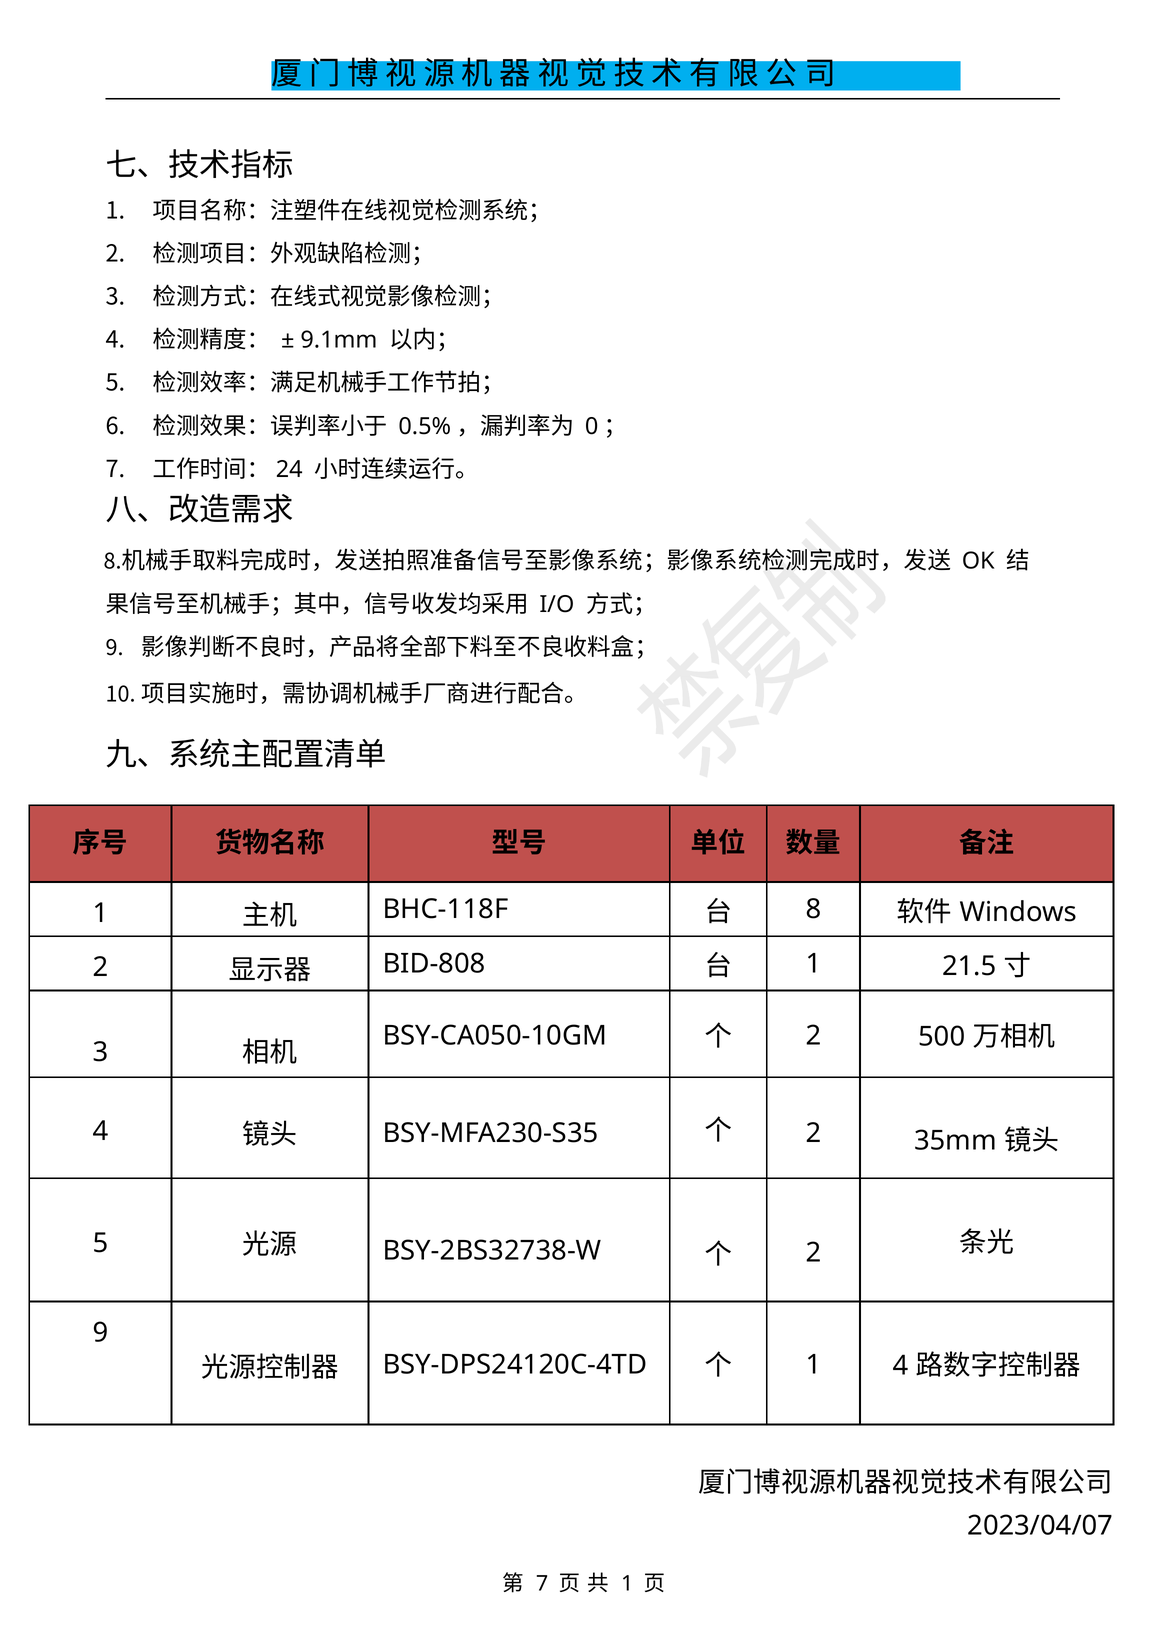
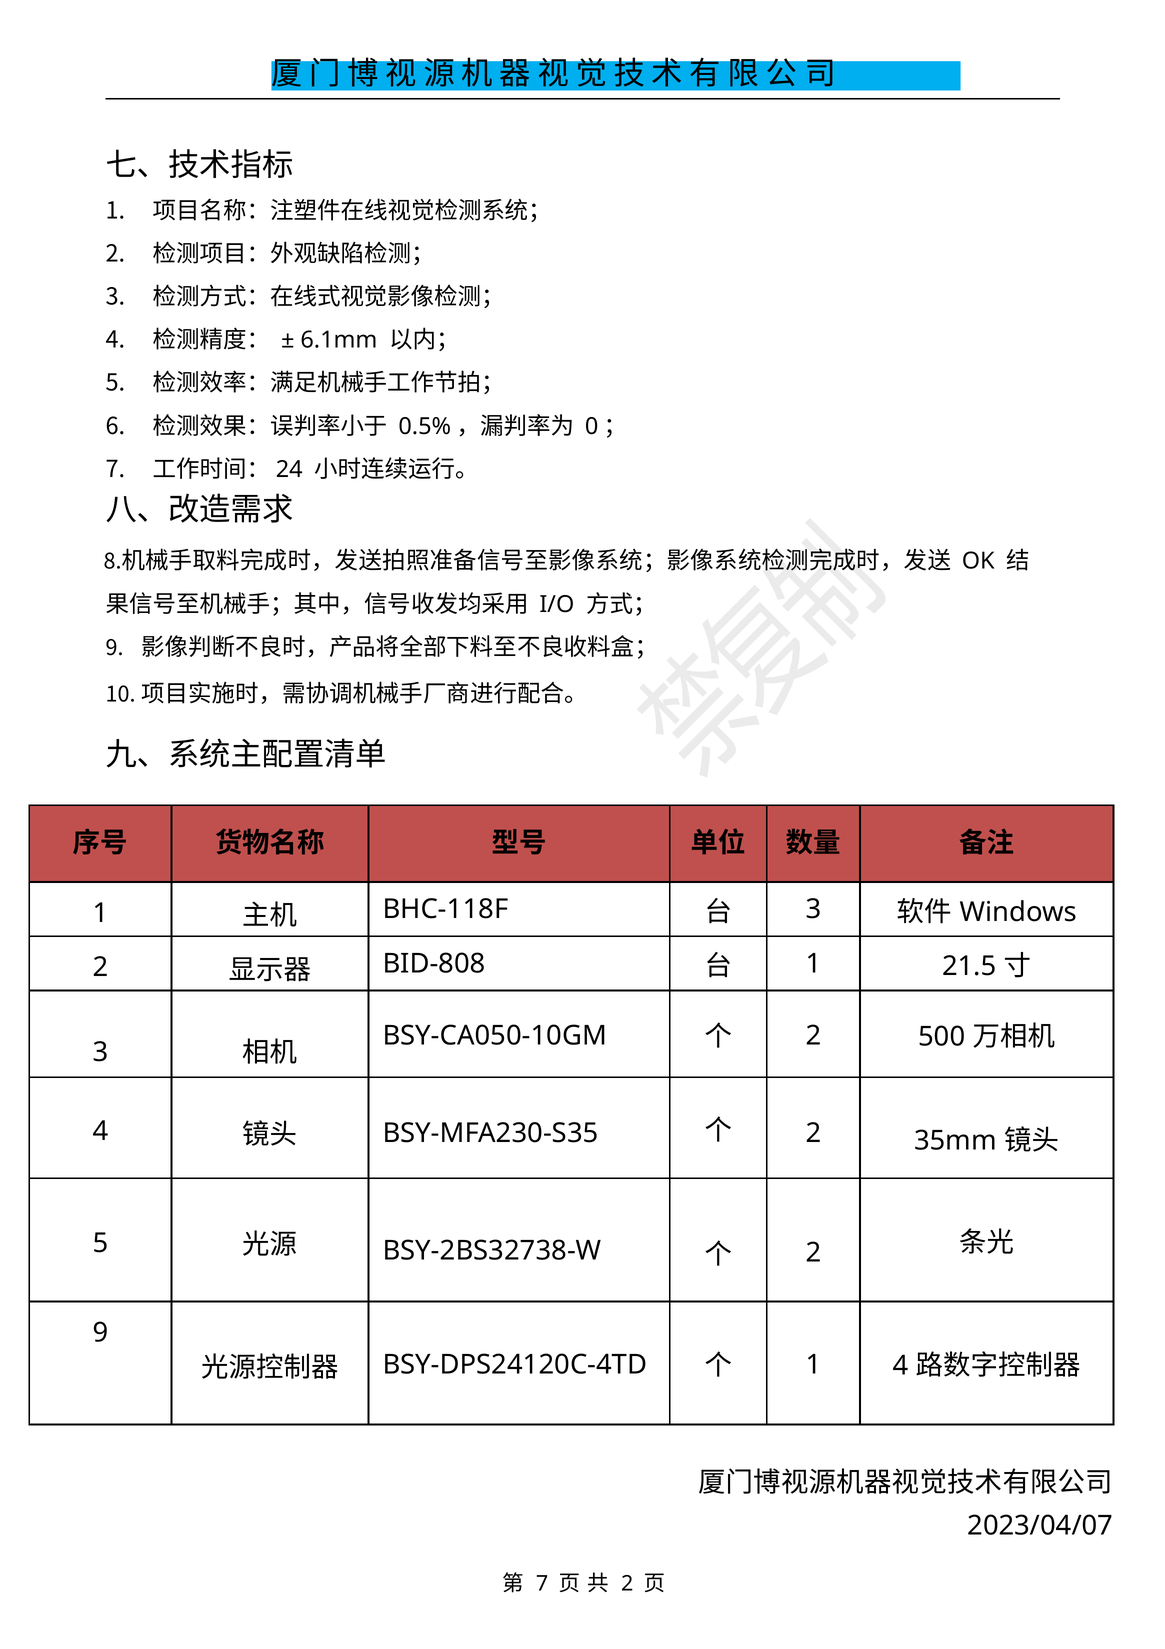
9.1mm: 9.1mm -> 6.1mm (339, 340)
8: 8 -> 3 (813, 909)
1: 1 -> 2 (627, 1583)
